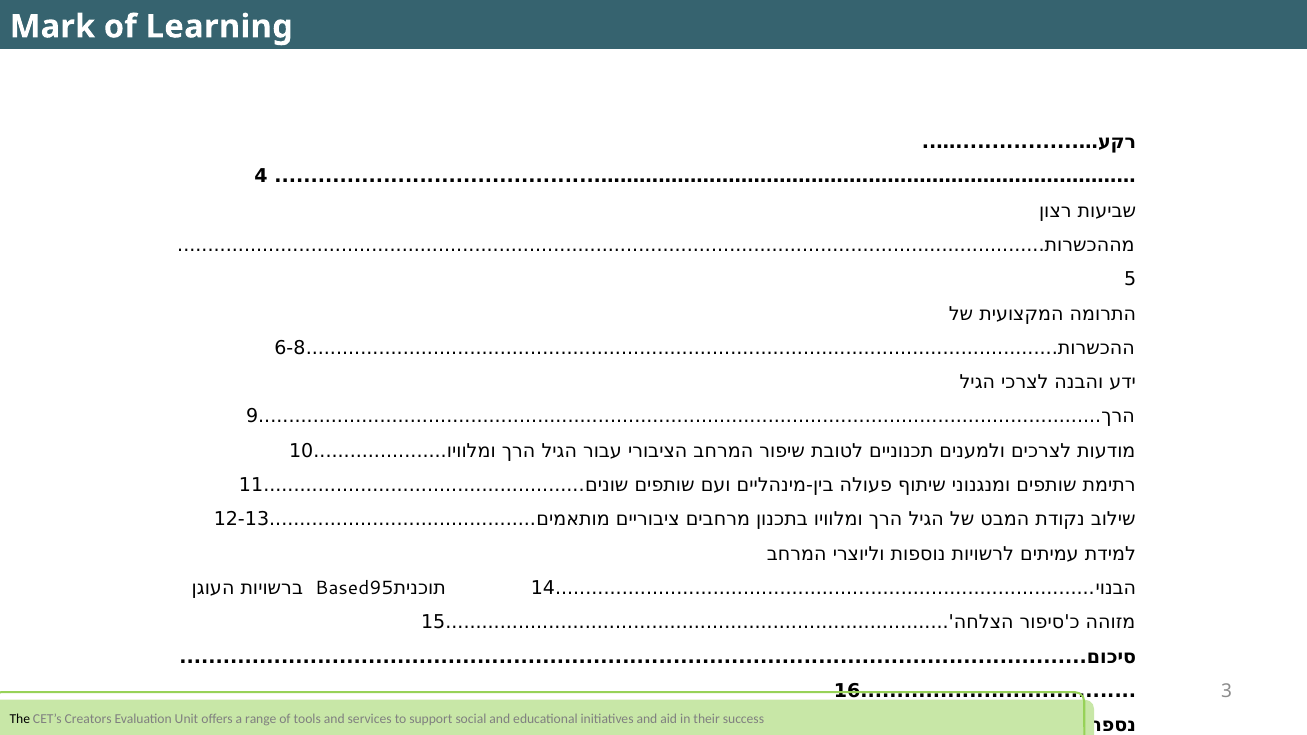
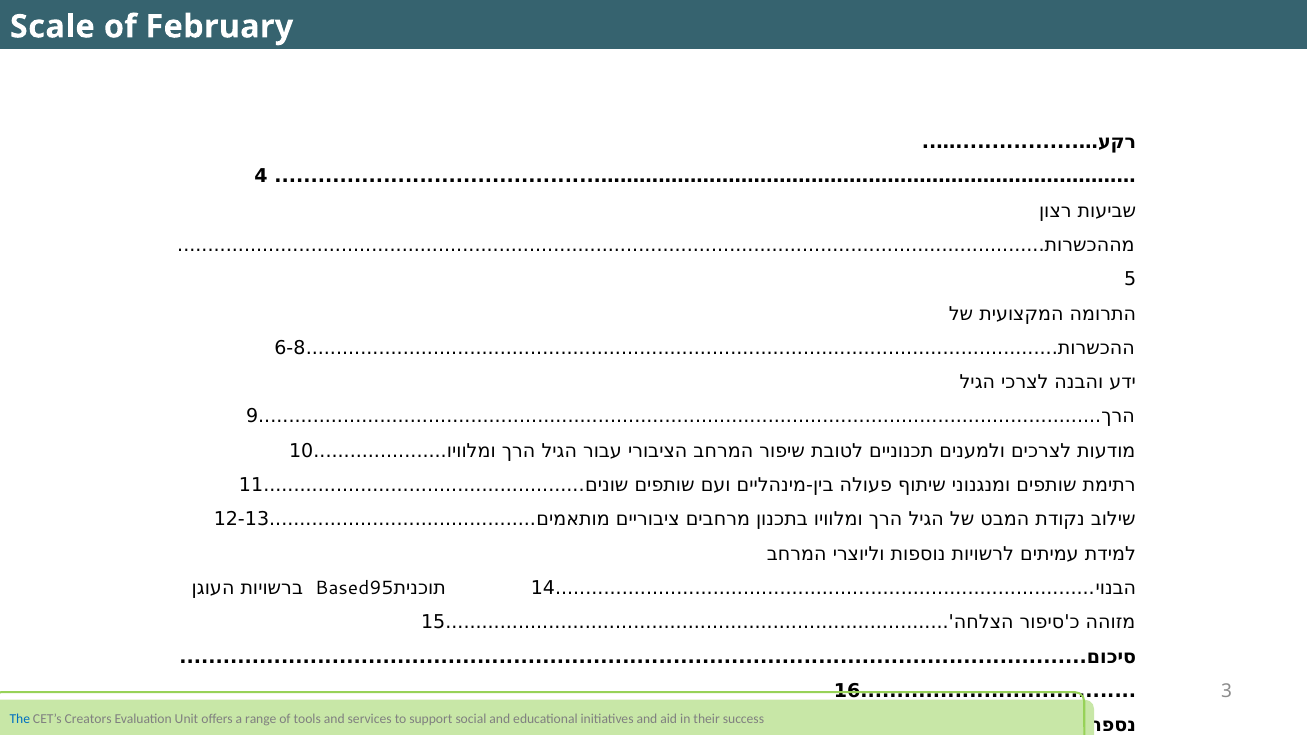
Mark: Mark -> Scale (52, 27)
Learning: Learning -> February (219, 27)
The colour: black -> blue (20, 719)
